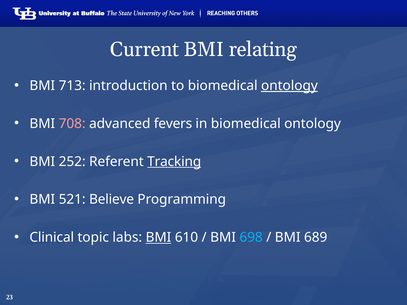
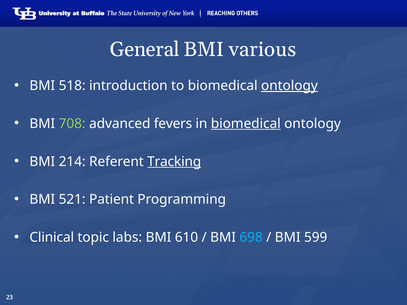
Current: Current -> General (145, 50)
relating: relating -> various (263, 50)
713: 713 -> 518 (72, 86)
708 colour: pink -> light green (72, 124)
biomedical underline: none -> present (246, 124)
252: 252 -> 214 (72, 162)
Believe: Believe -> Patient (112, 200)
BMI underline: present -> none (158, 238)
689: 689 -> 599 (316, 238)
